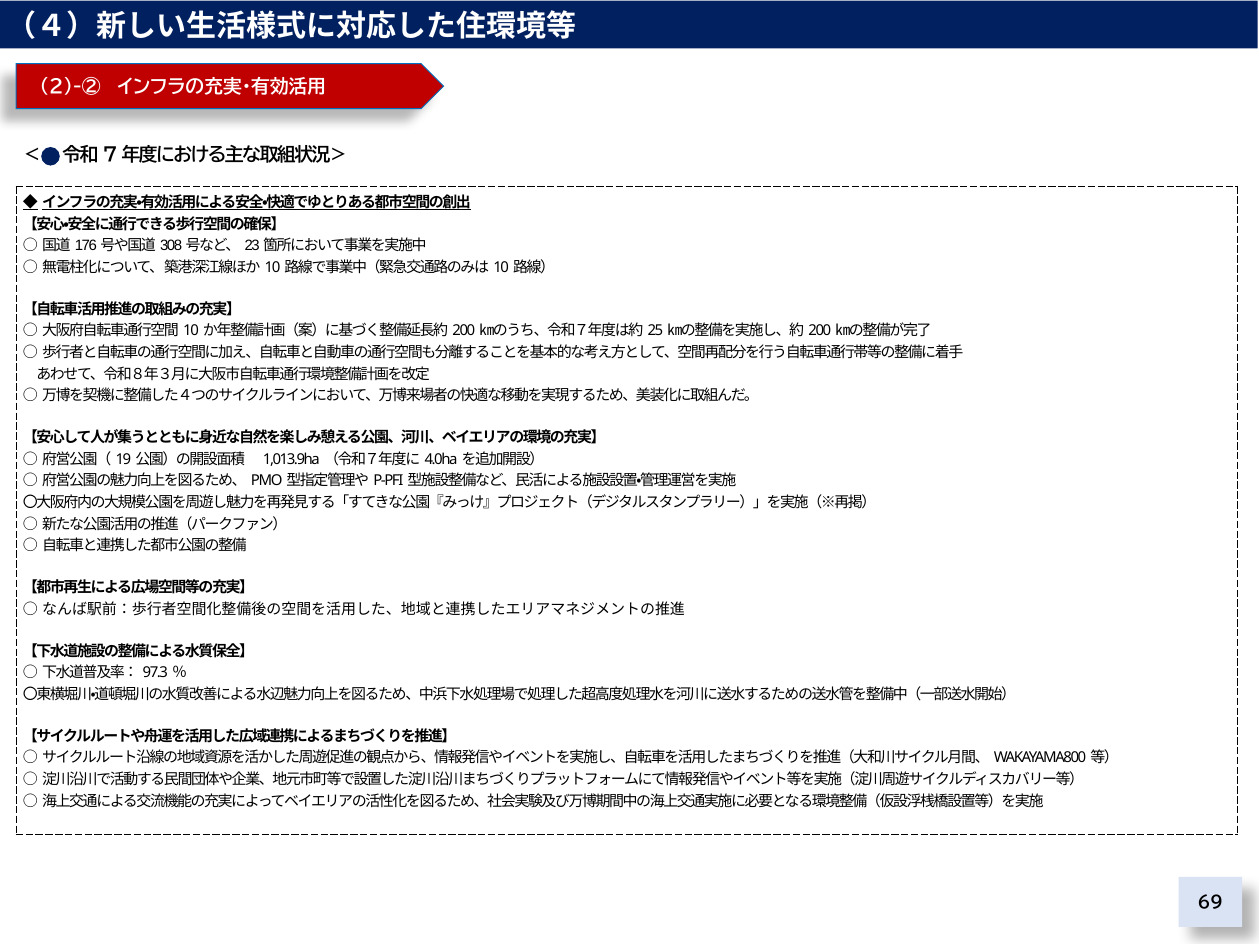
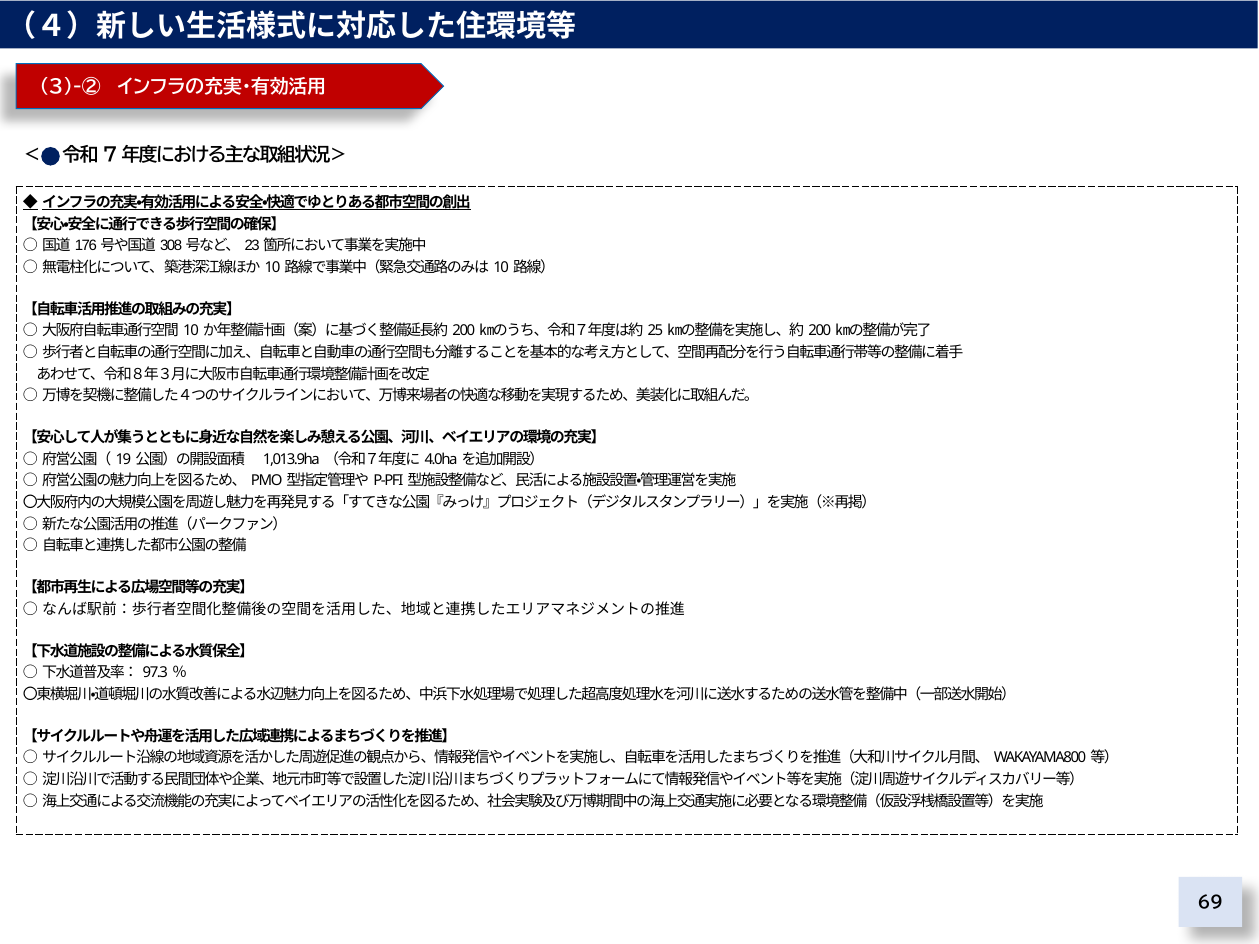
2)-②: 2)-② -> 3)-② (70, 87)
